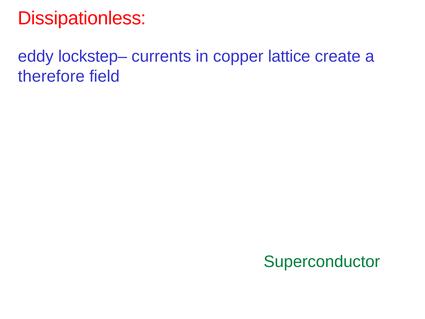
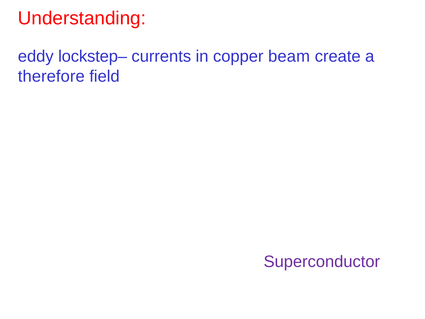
Dissipationless: Dissipationless -> Understanding (82, 18)
lattice: lattice -> beam (289, 56)
Superconductor colour: green -> purple (322, 262)
